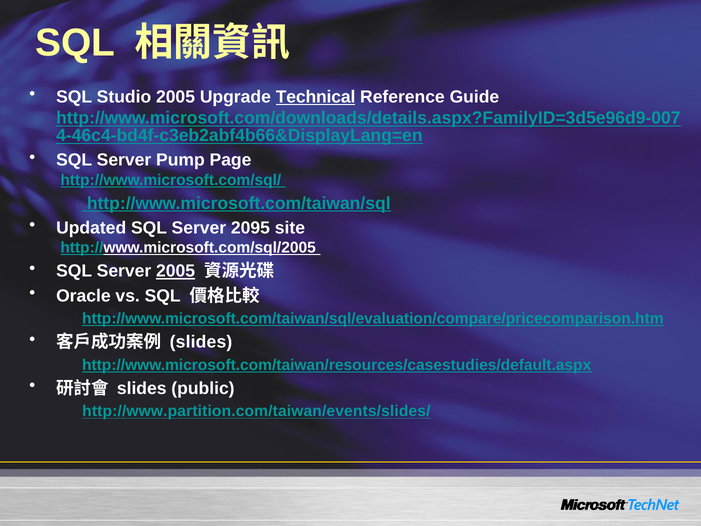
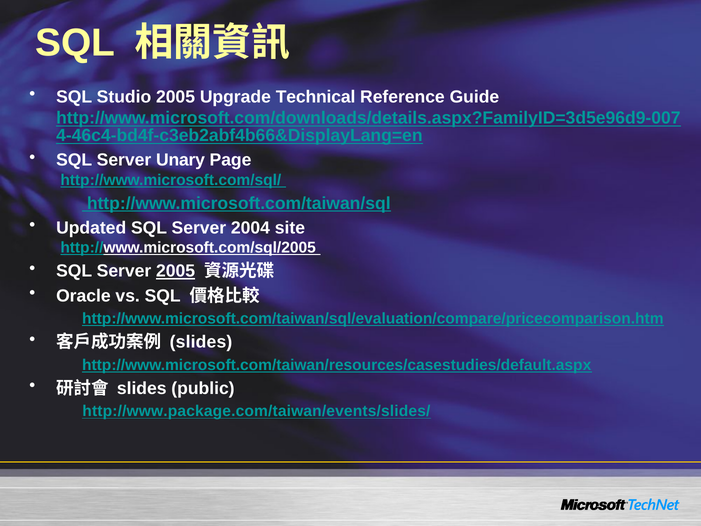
Technical underline: present -> none (316, 97)
Pump: Pump -> Unary (181, 160)
2095: 2095 -> 2004 (250, 228)
http://www.partition.com/taiwan/events/slides/: http://www.partition.com/taiwan/events/slides/ -> http://www.package.com/taiwan/events/slides/ (256, 411)
